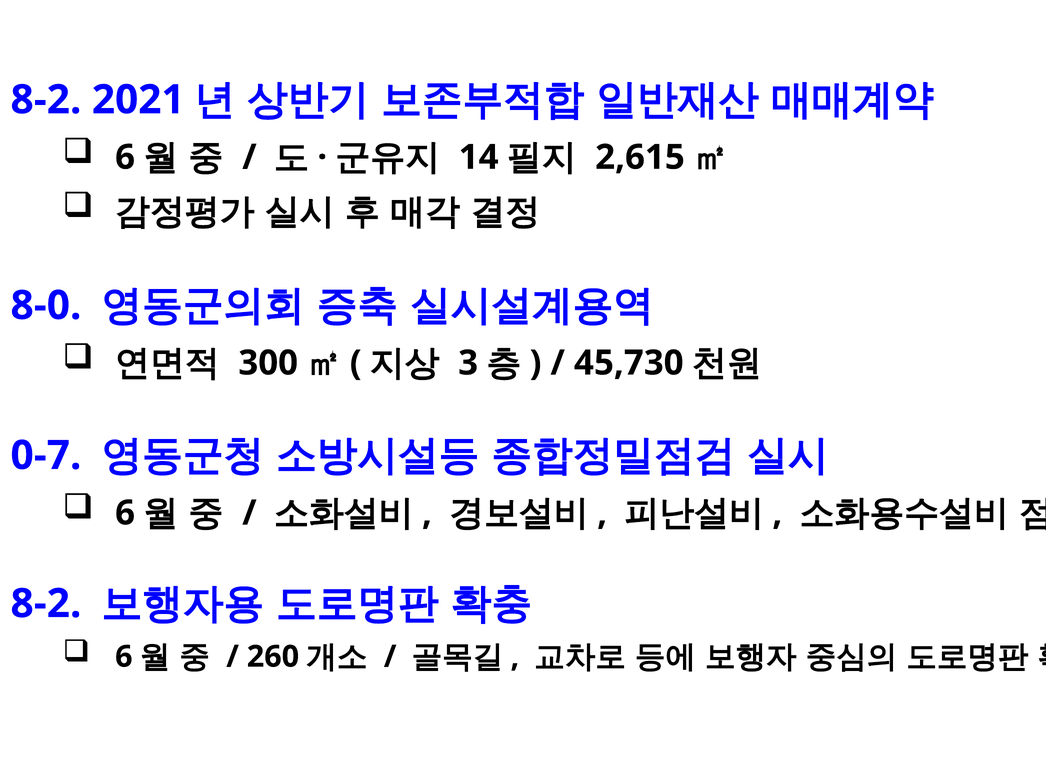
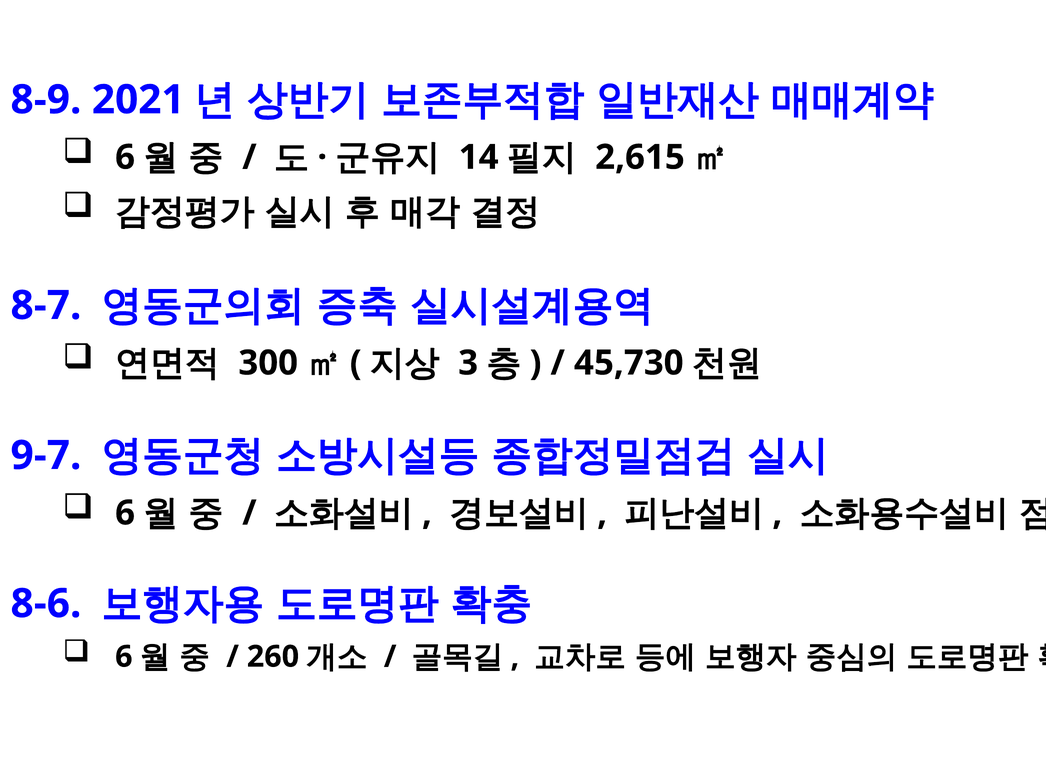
8-2: 8-2 -> 8-9 (46, 100)
8-0: 8-0 -> 8-7 (46, 306)
0-7: 0-7 -> 9-7 (46, 456)
8-2: 8-2 -> 8-6 (46, 604)
